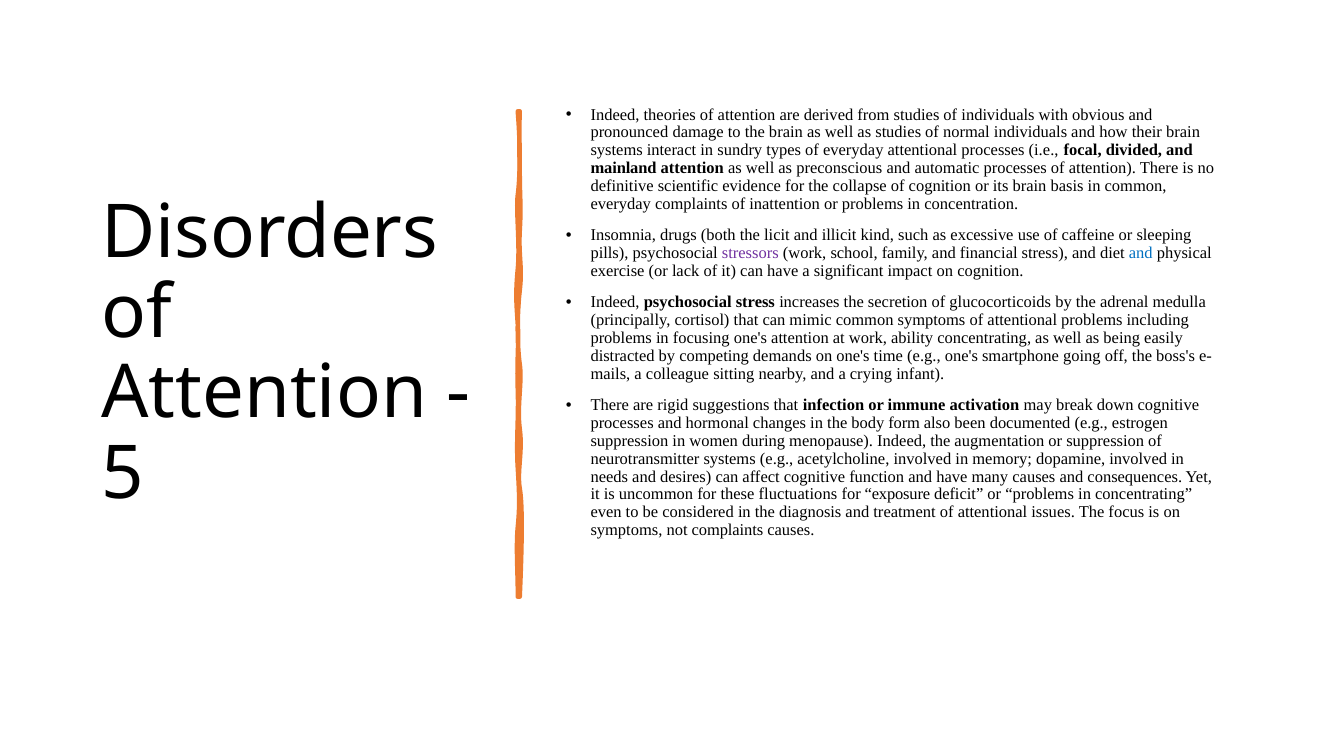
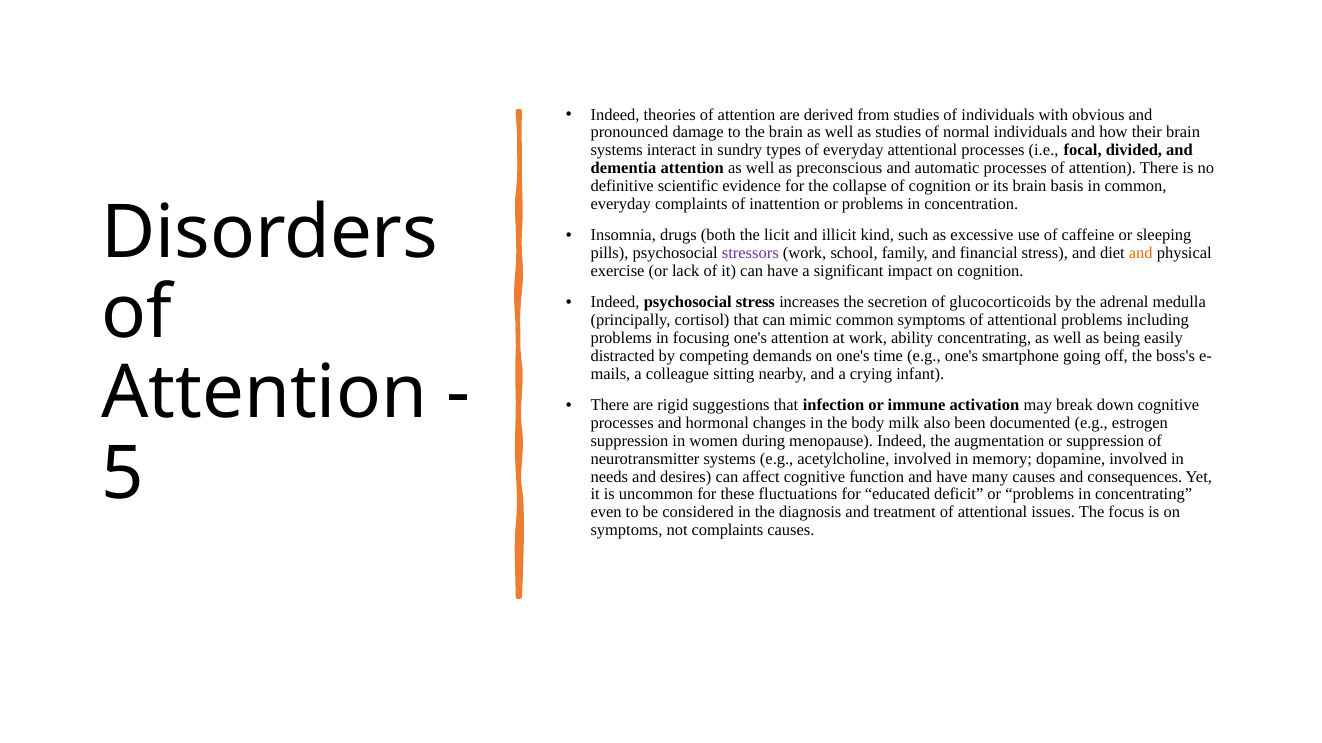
mainland: mainland -> dementia (623, 168)
and colour: blue -> orange (1141, 253)
form: form -> milk (904, 424)
exposure: exposure -> educated (897, 495)
